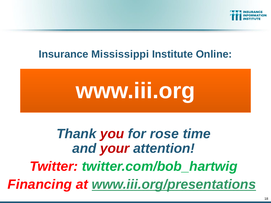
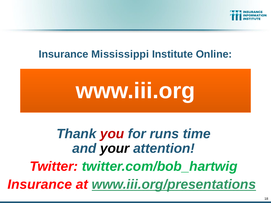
rose: rose -> runs (164, 134)
your colour: red -> black (115, 149)
Financing: Financing -> Insurance (40, 185)
